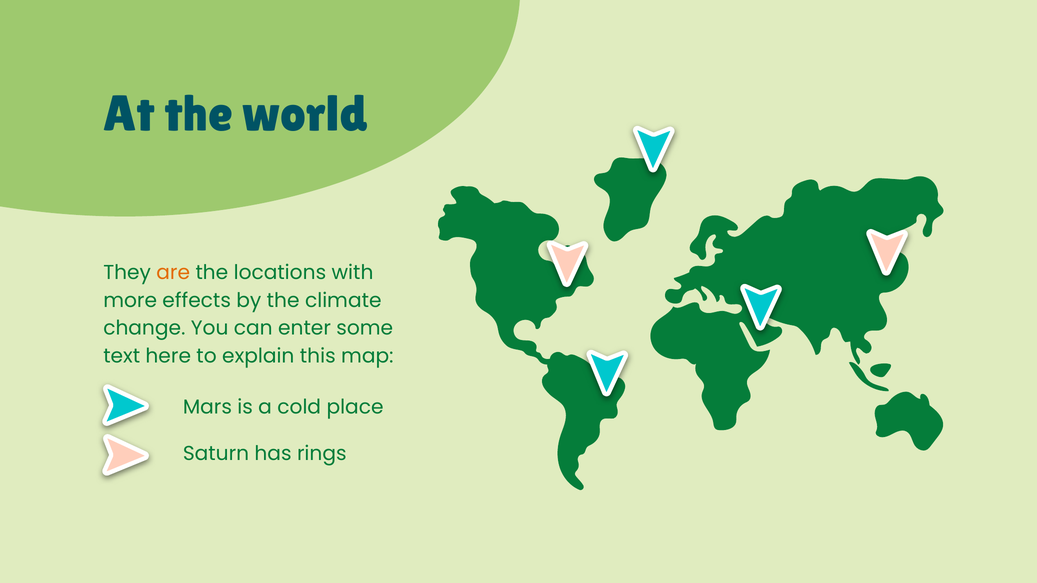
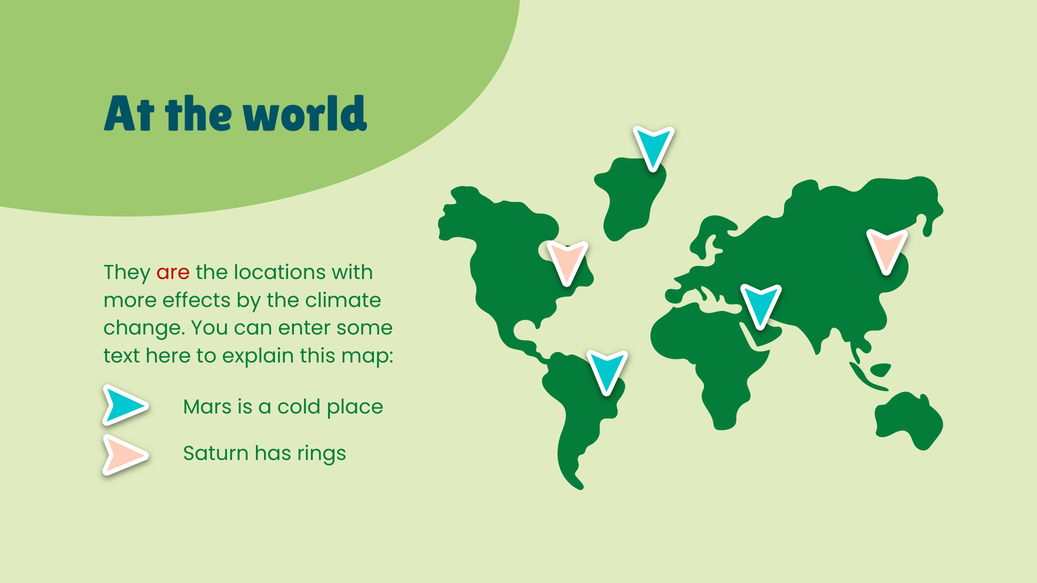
are colour: orange -> red (173, 273)
